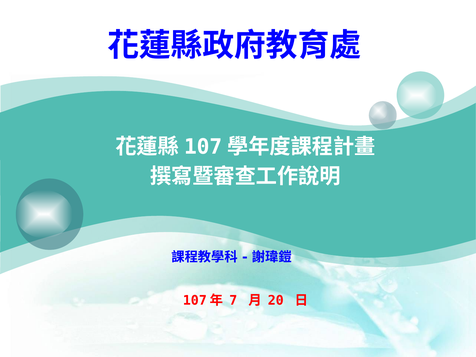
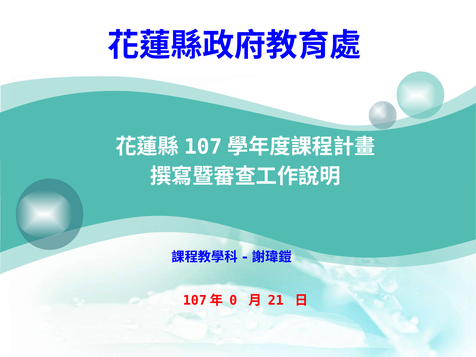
7: 7 -> 0 (233, 300)
20: 20 -> 21 (276, 300)
